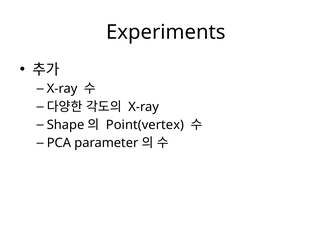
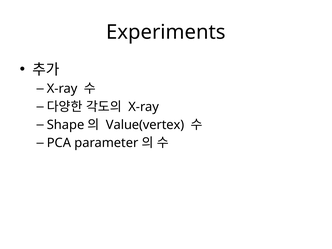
Point(vertex: Point(vertex -> Value(vertex (145, 125)
